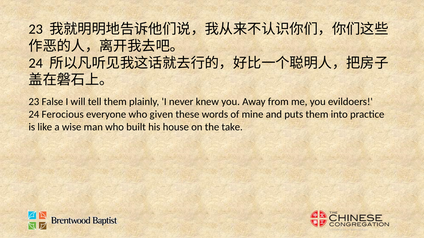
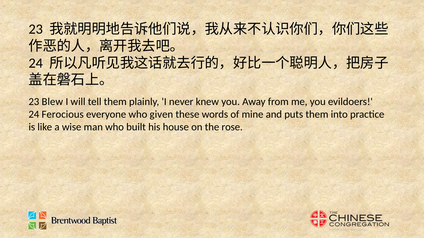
False: False -> Blew (52, 102)
take: take -> rose (232, 127)
